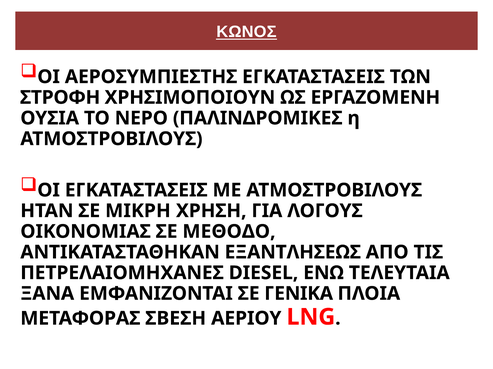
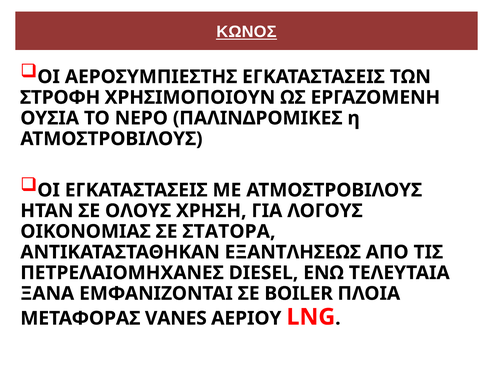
ΜΙΚΡΗ: ΜΙΚΡΗ -> ΟΛΟΥΣ (138, 211)
ΜΕΘΟΔΟ: ΜΕΘΟΔΟ -> ΣΤΑΤΟΡΑ (229, 232)
ΓΕΝΙΚΑ: ΓΕΝΙΚΑ -> BOILER (299, 294)
ΣΒΕΣΗ: ΣΒΕΣΗ -> VANES (176, 319)
